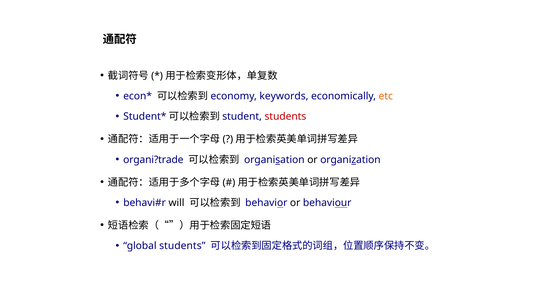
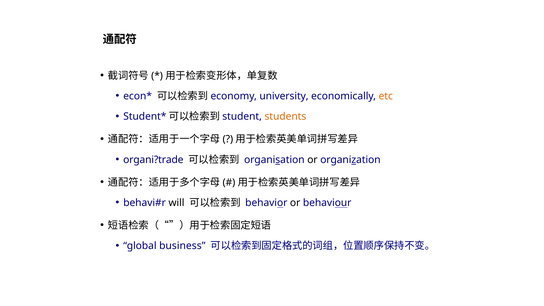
keywords: keywords -> university (284, 96)
students colour: red -> orange (285, 117)
global students: students -> business (182, 246)
